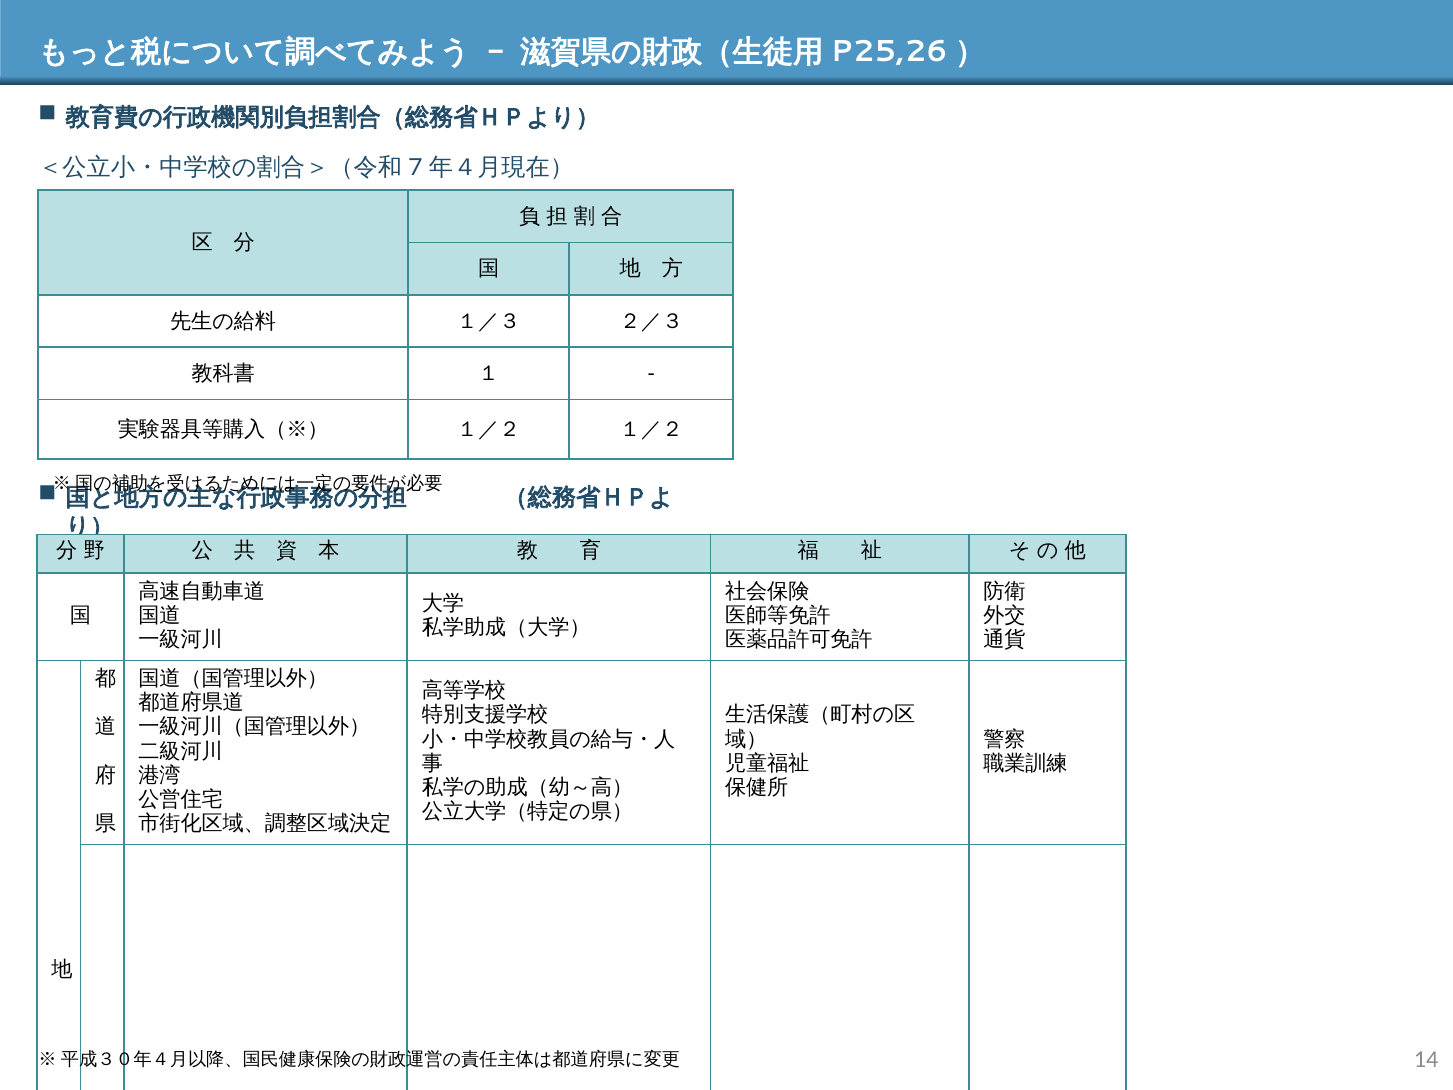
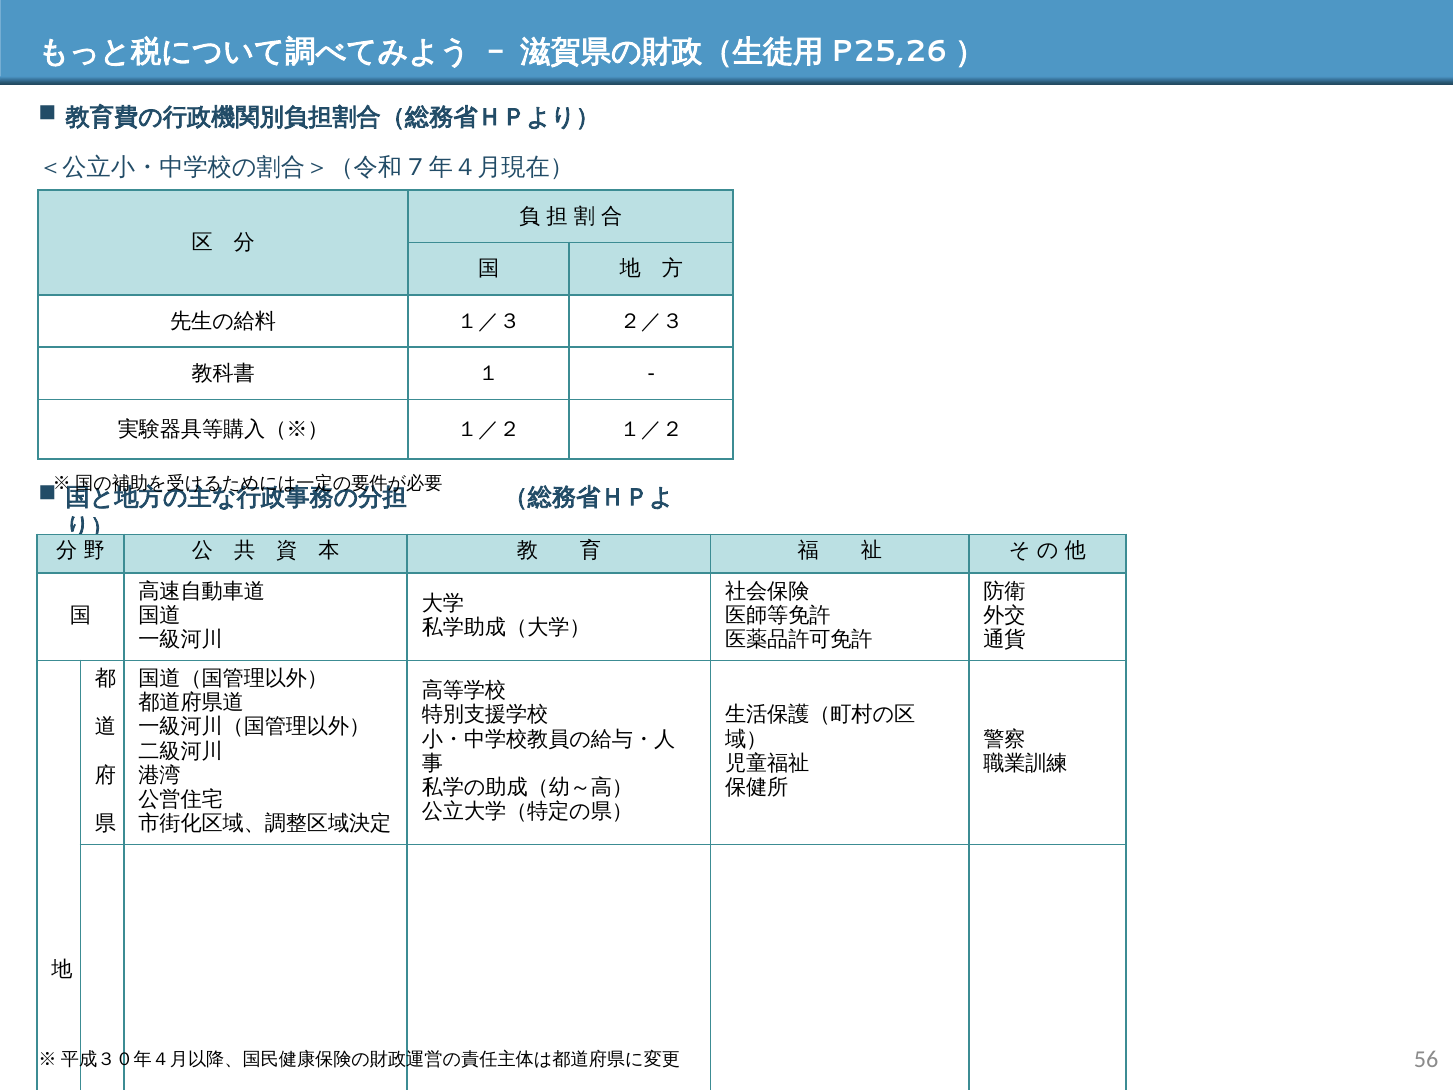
14: 14 -> 56 (1426, 1059)
